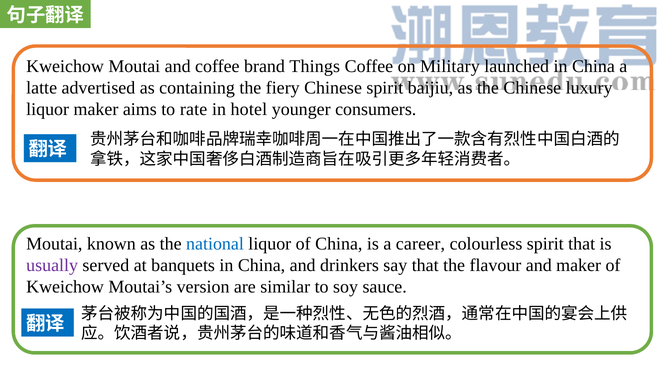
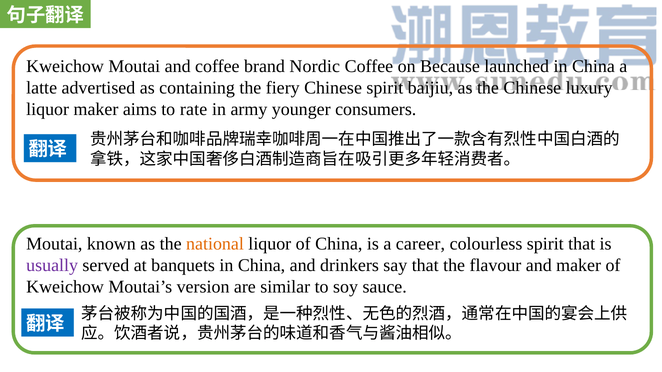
Things: Things -> Nordic (315, 66)
Military: Military -> Because (450, 66)
hotel: hotel -> army (249, 109)
national colour: blue -> orange (215, 244)
